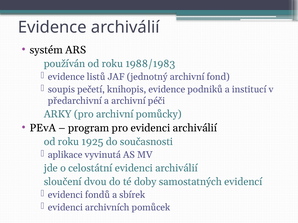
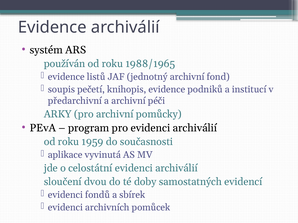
1988/1983: 1988/1983 -> 1988/1965 (150, 64)
1925: 1925 -> 1959 (92, 142)
